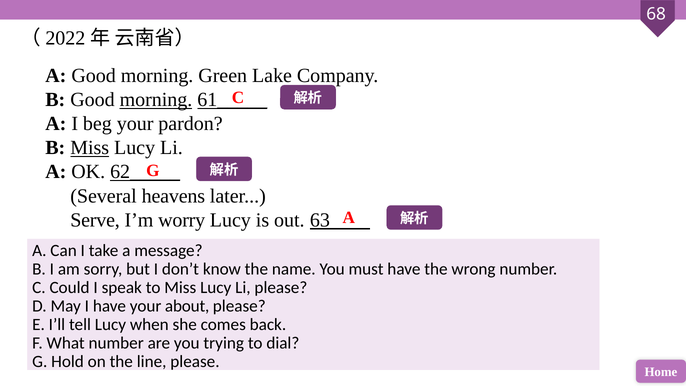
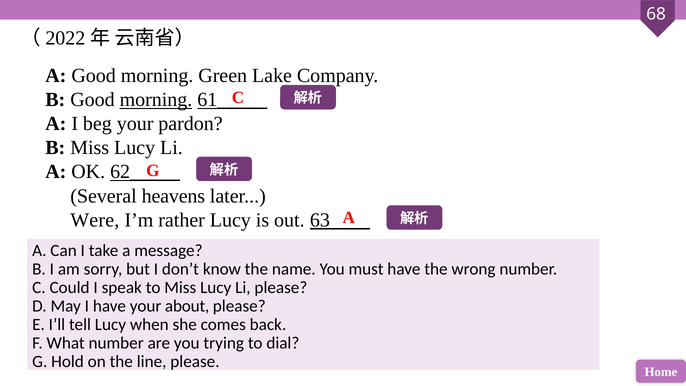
Miss underline: present -> none (90, 148)
Serve: Serve -> Were (95, 220)
worry: worry -> rather (182, 220)
